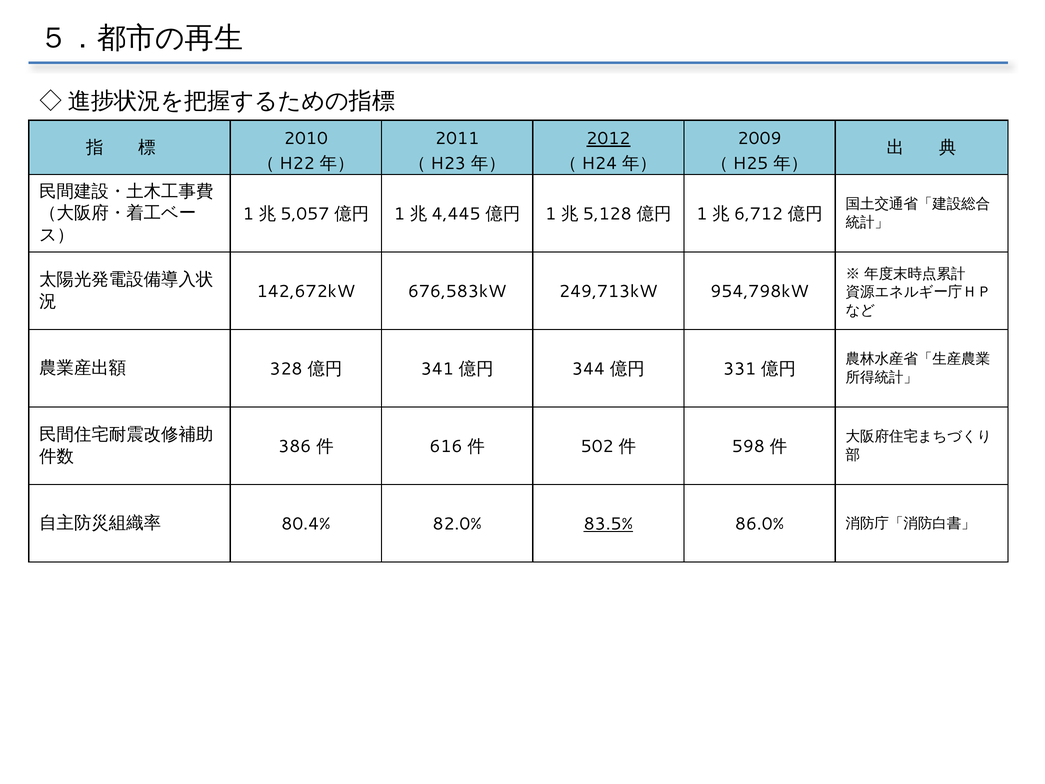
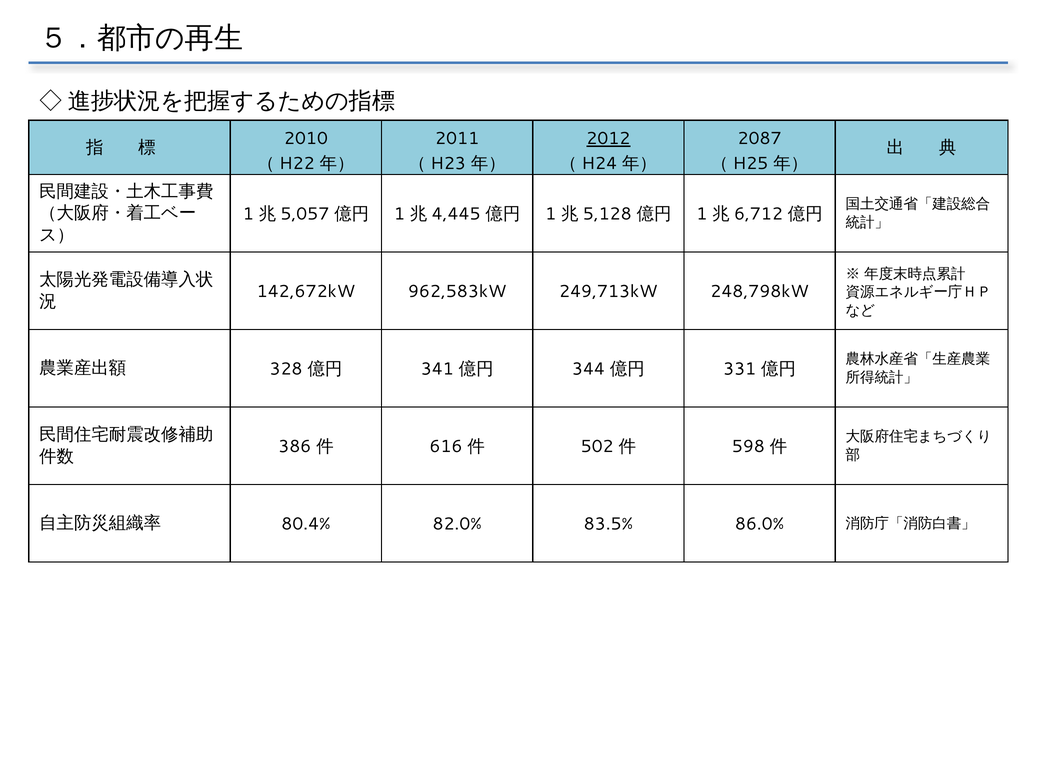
2009: 2009 -> 2087 (760, 139)
676,583kW: 676,583kW -> 962,583kW (457, 292)
954,798kW: 954,798kW -> 248,798kW (760, 292)
83.5% underline: present -> none (608, 524)
